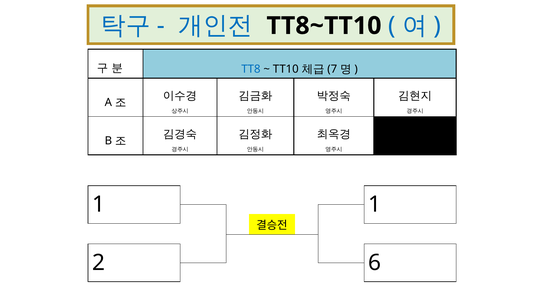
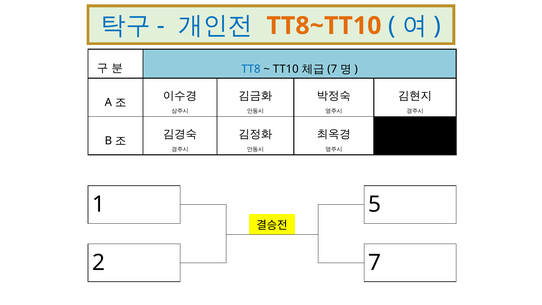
TT8~TT10 colour: black -> orange (324, 26)
1 1: 1 -> 5 (375, 204)
2 6: 6 -> 7 (375, 263)
